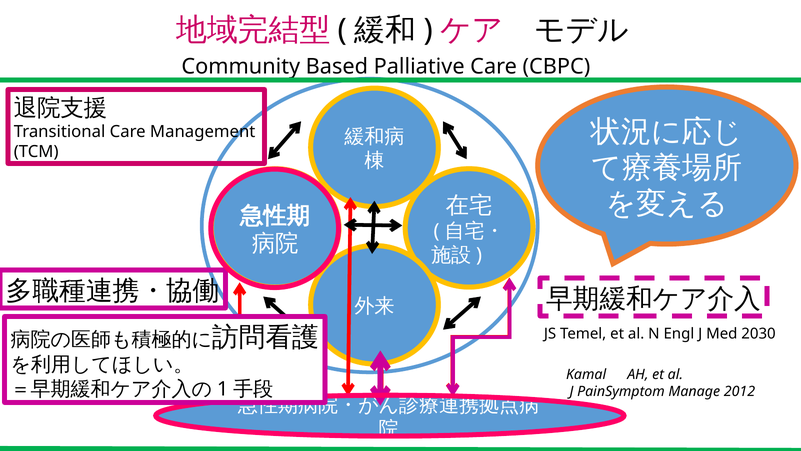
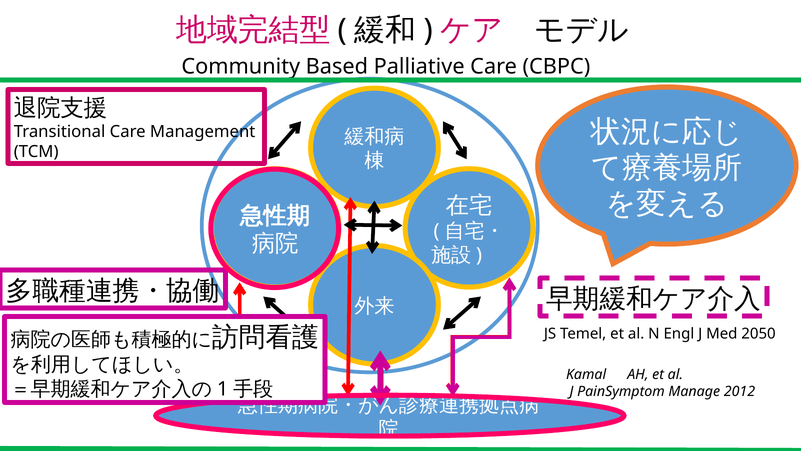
2030: 2030 -> 2050 (759, 334)
